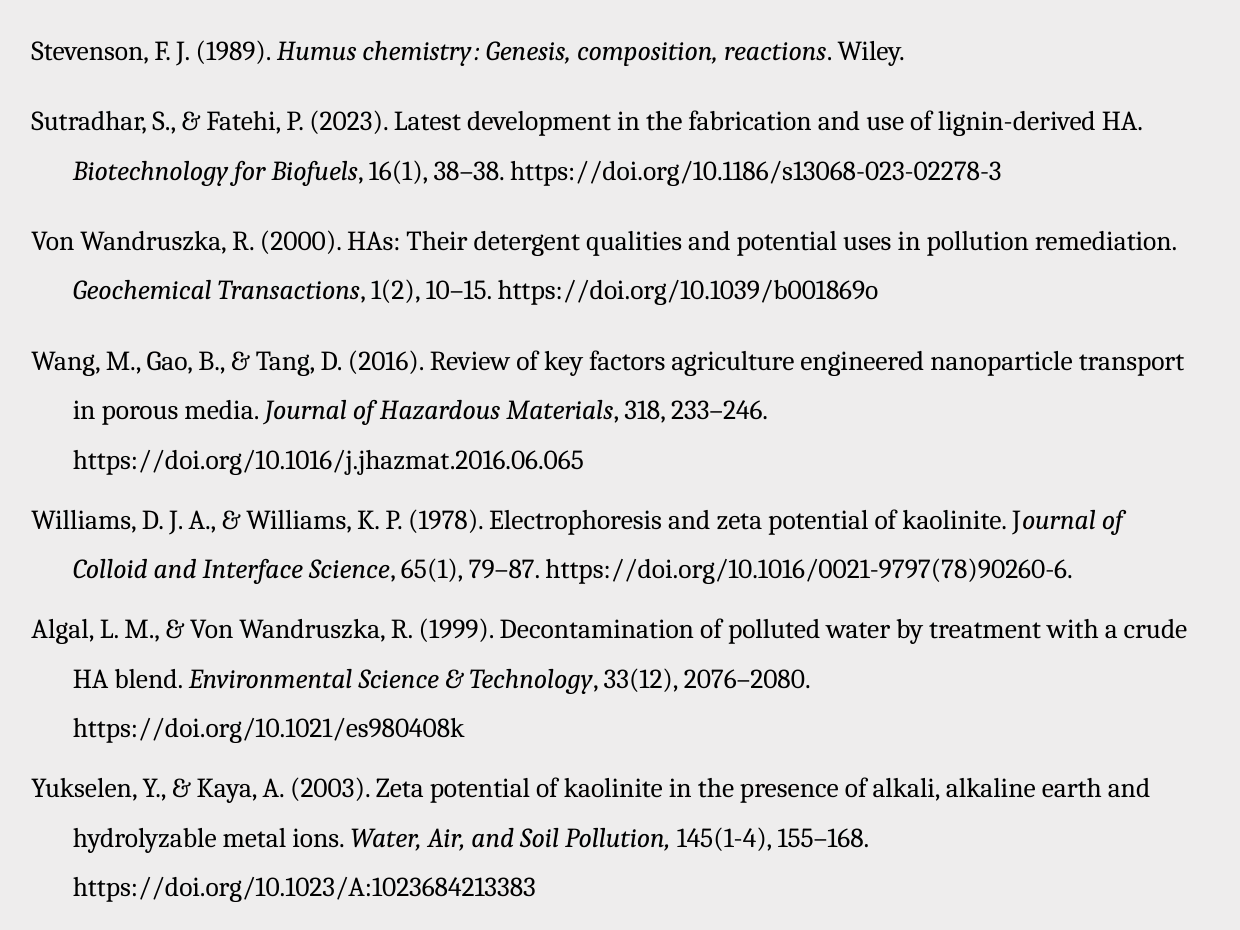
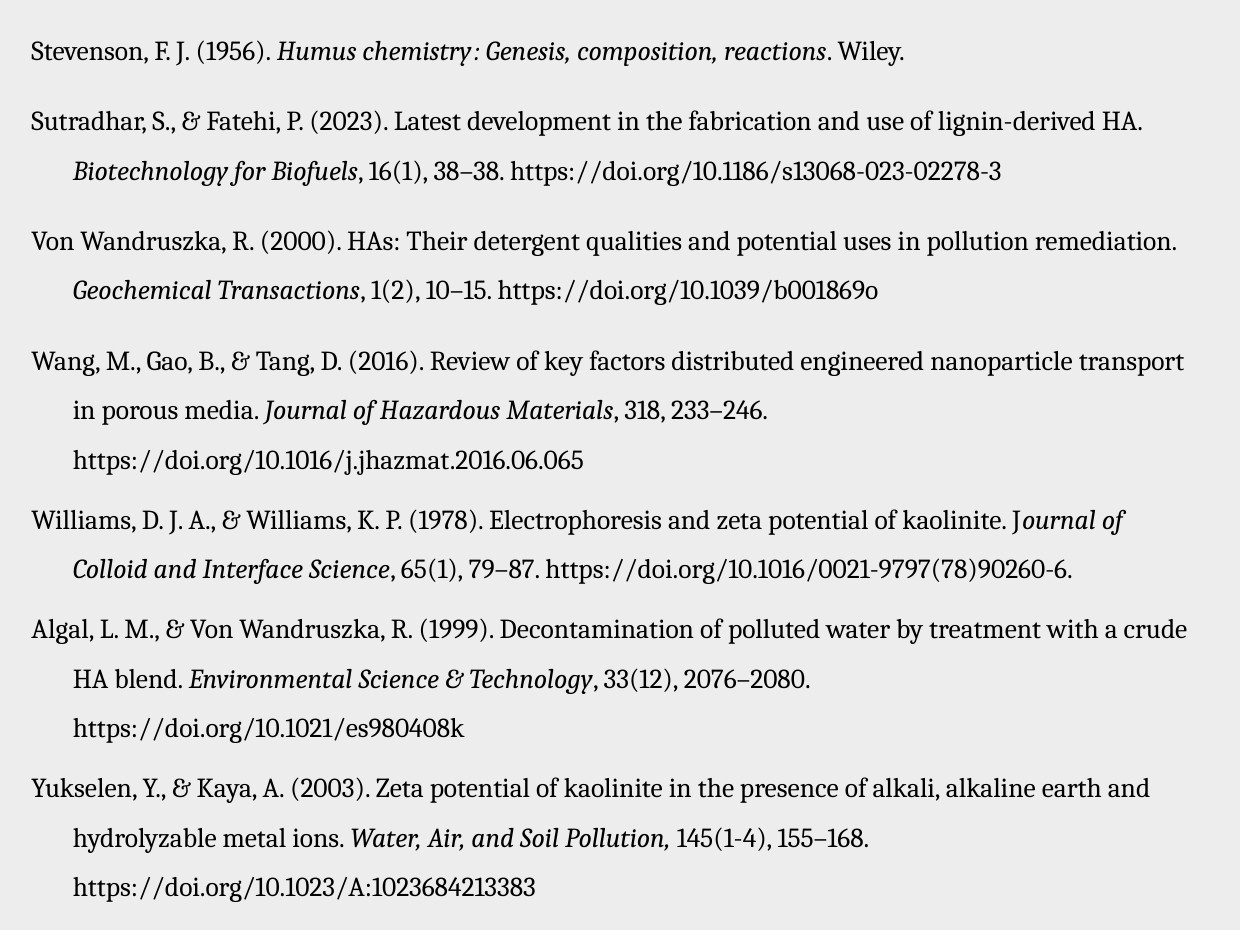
1989: 1989 -> 1956 (234, 51)
agriculture: agriculture -> distributed (733, 361)
